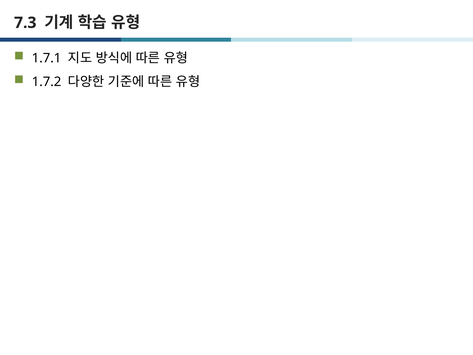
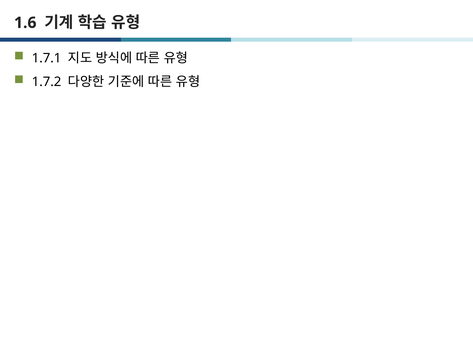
7.3: 7.3 -> 1.6 (25, 23)
